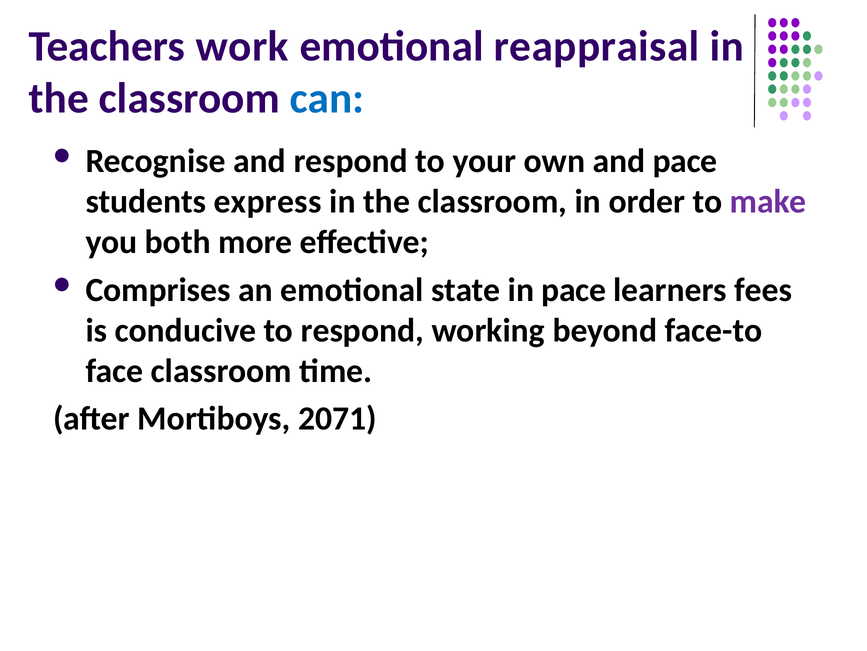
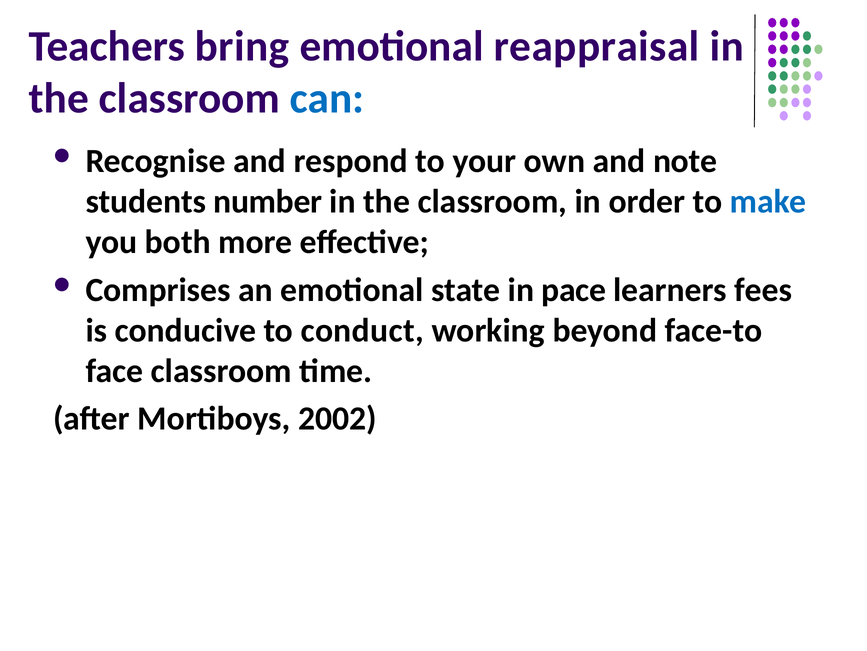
work: work -> bring (242, 46)
and pace: pace -> note (685, 161)
express: express -> number (268, 201)
make colour: purple -> blue (768, 201)
to respond: respond -> conduct (362, 330)
2071: 2071 -> 2002 (337, 418)
